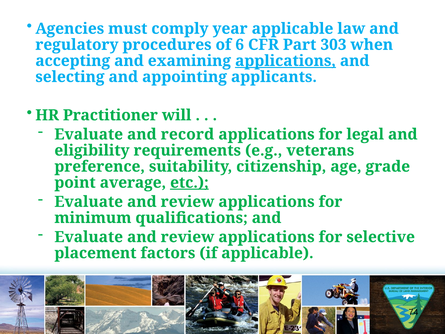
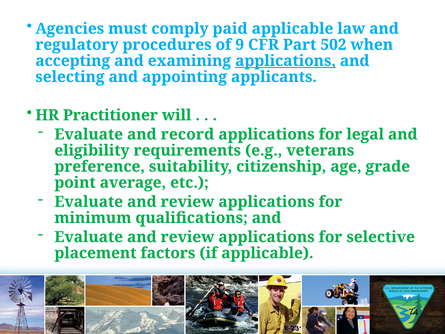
year: year -> paid (230, 29)
6: 6 -> 9 (240, 45)
303: 303 -> 502 (333, 45)
etc underline: present -> none (189, 182)
